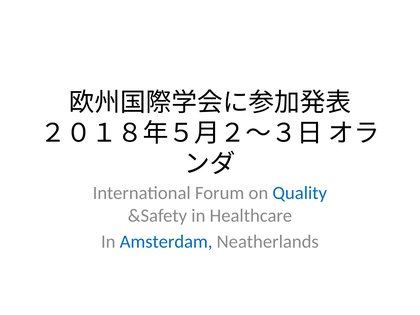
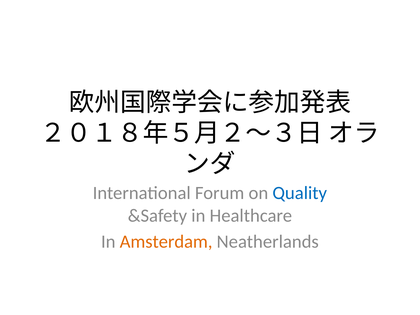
Amsterdam colour: blue -> orange (166, 242)
